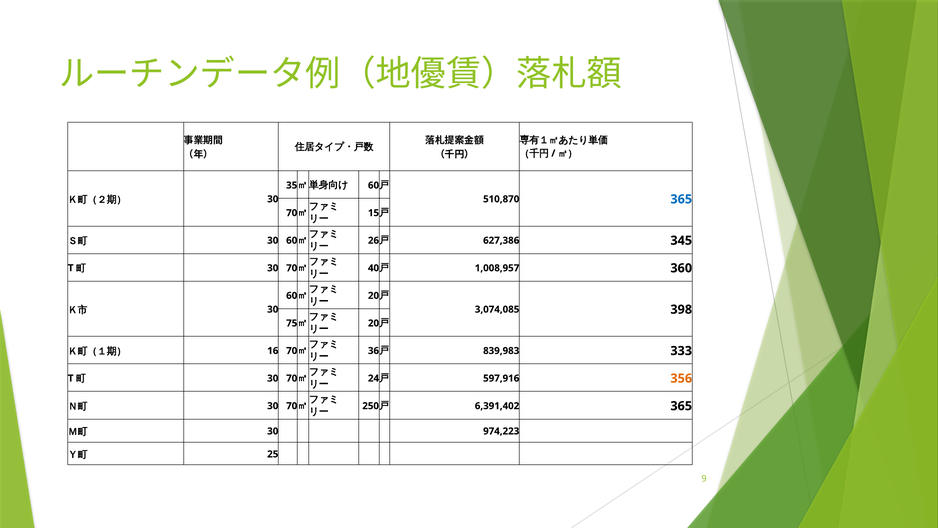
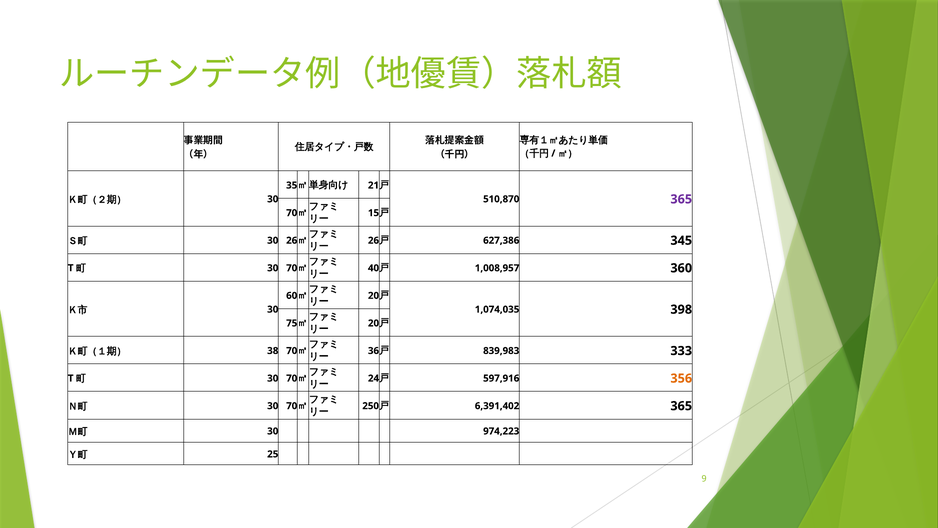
60: 60 -> 21 (374, 185)
365 colour: blue -> purple (681, 199)
60: 60 -> 26 (292, 240)
3,074,085: 3,074,085 -> 1,074,035 (497, 309)
16: 16 -> 38 (273, 351)
